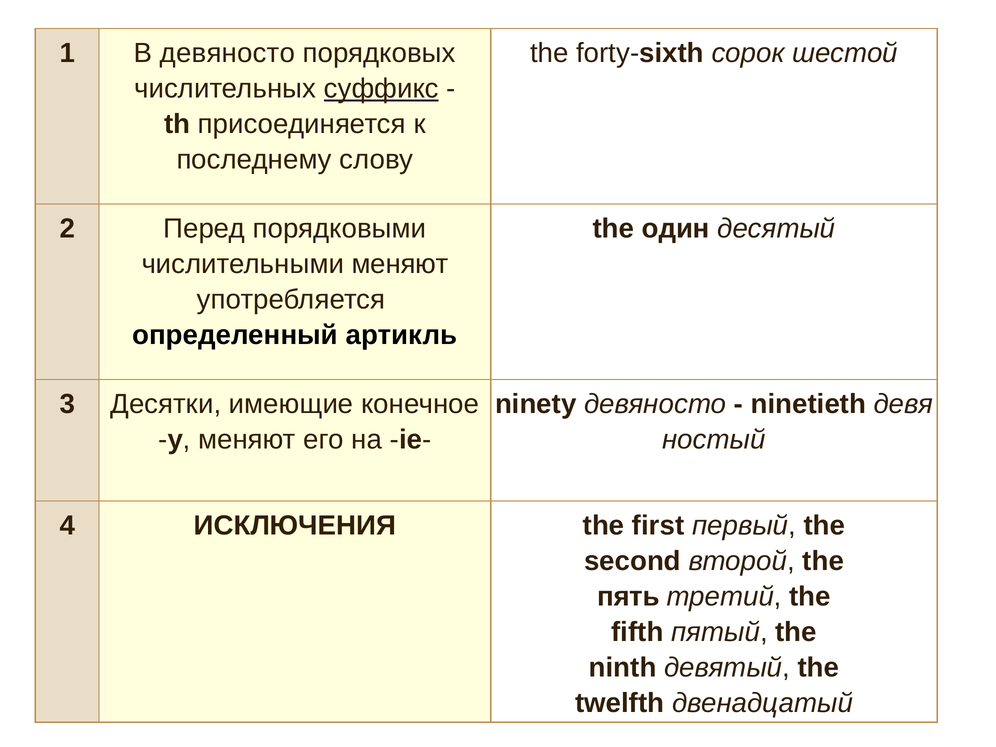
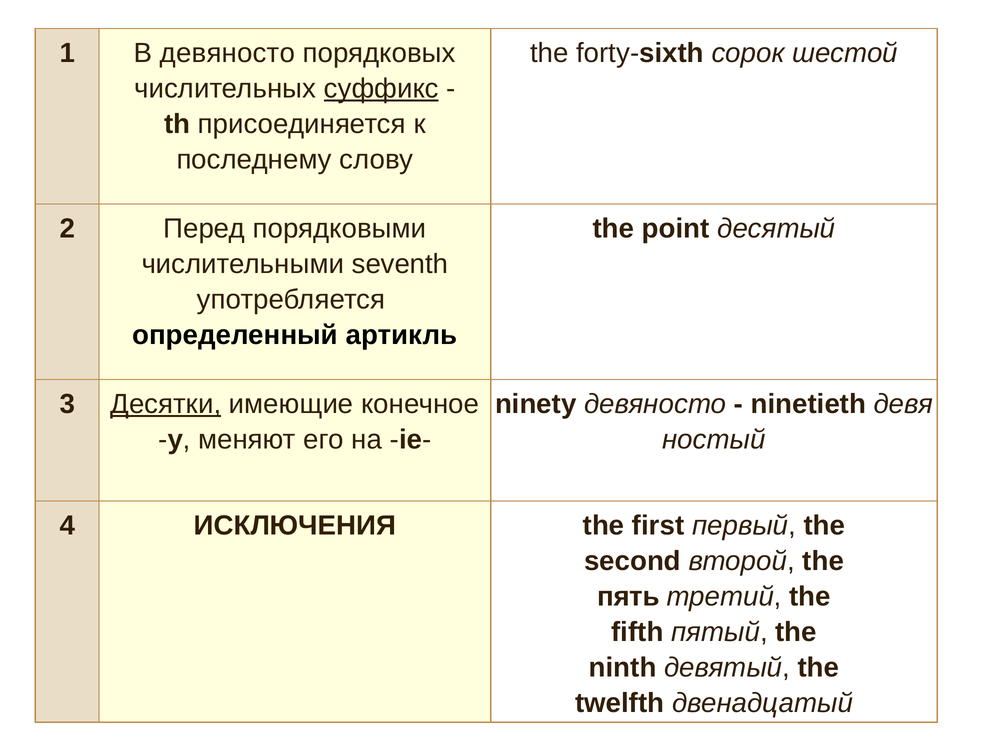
один: один -> point (676, 229)
числительными меняют: меняют -> seventh (400, 264)
Десятки underline: none -> present (166, 404)
